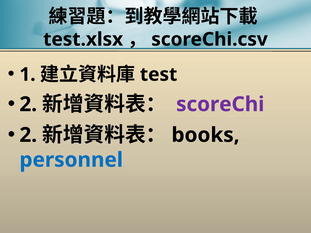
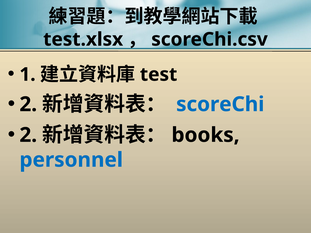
scoreChi colour: purple -> blue (220, 104)
